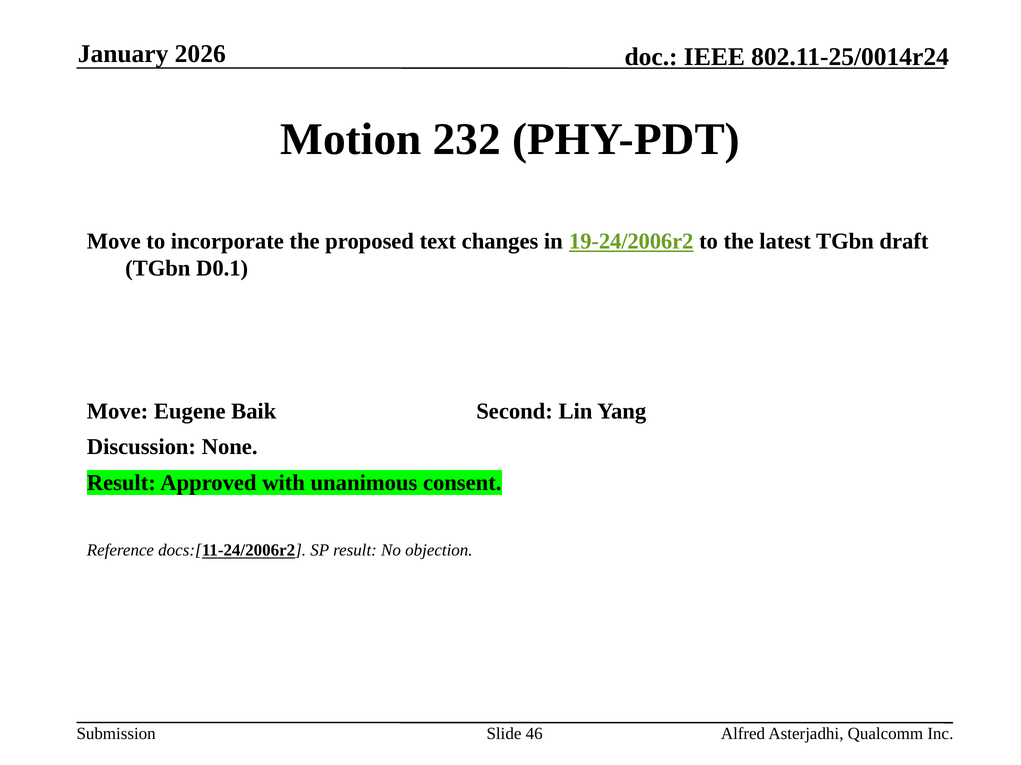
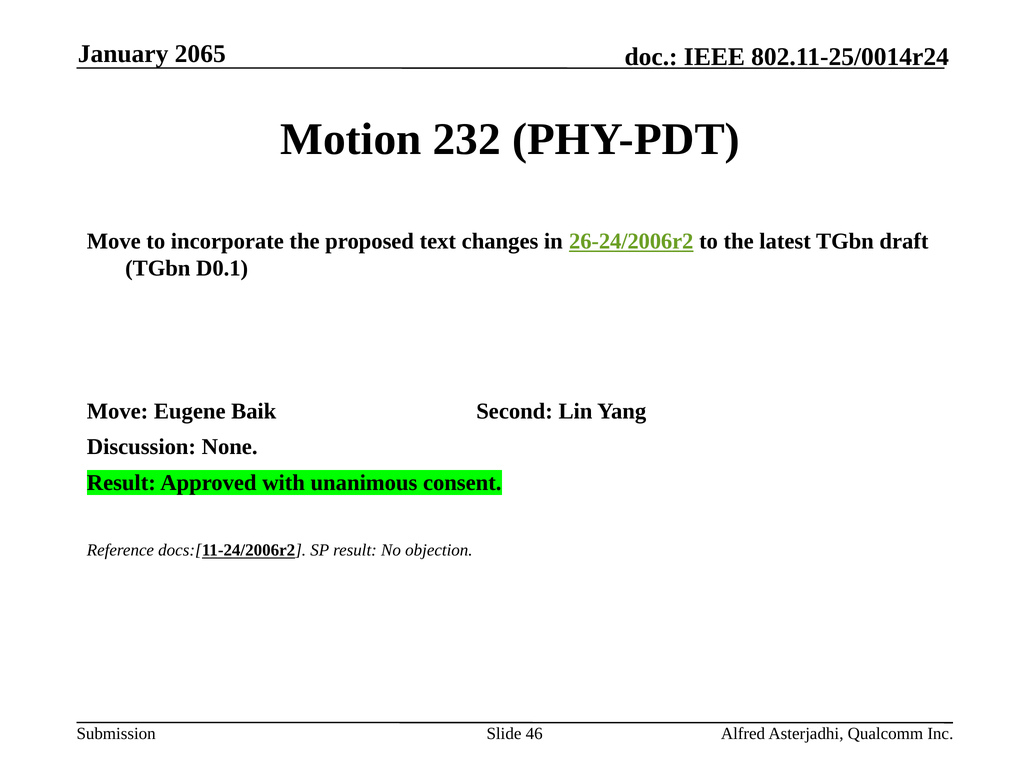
2026: 2026 -> 2065 (200, 54)
19-24/2006r2: 19-24/2006r2 -> 26-24/2006r2 (631, 242)
